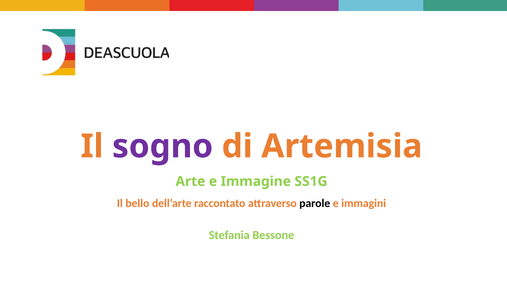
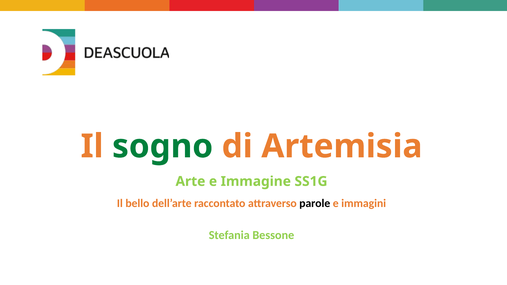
sogno colour: purple -> green (163, 146)
